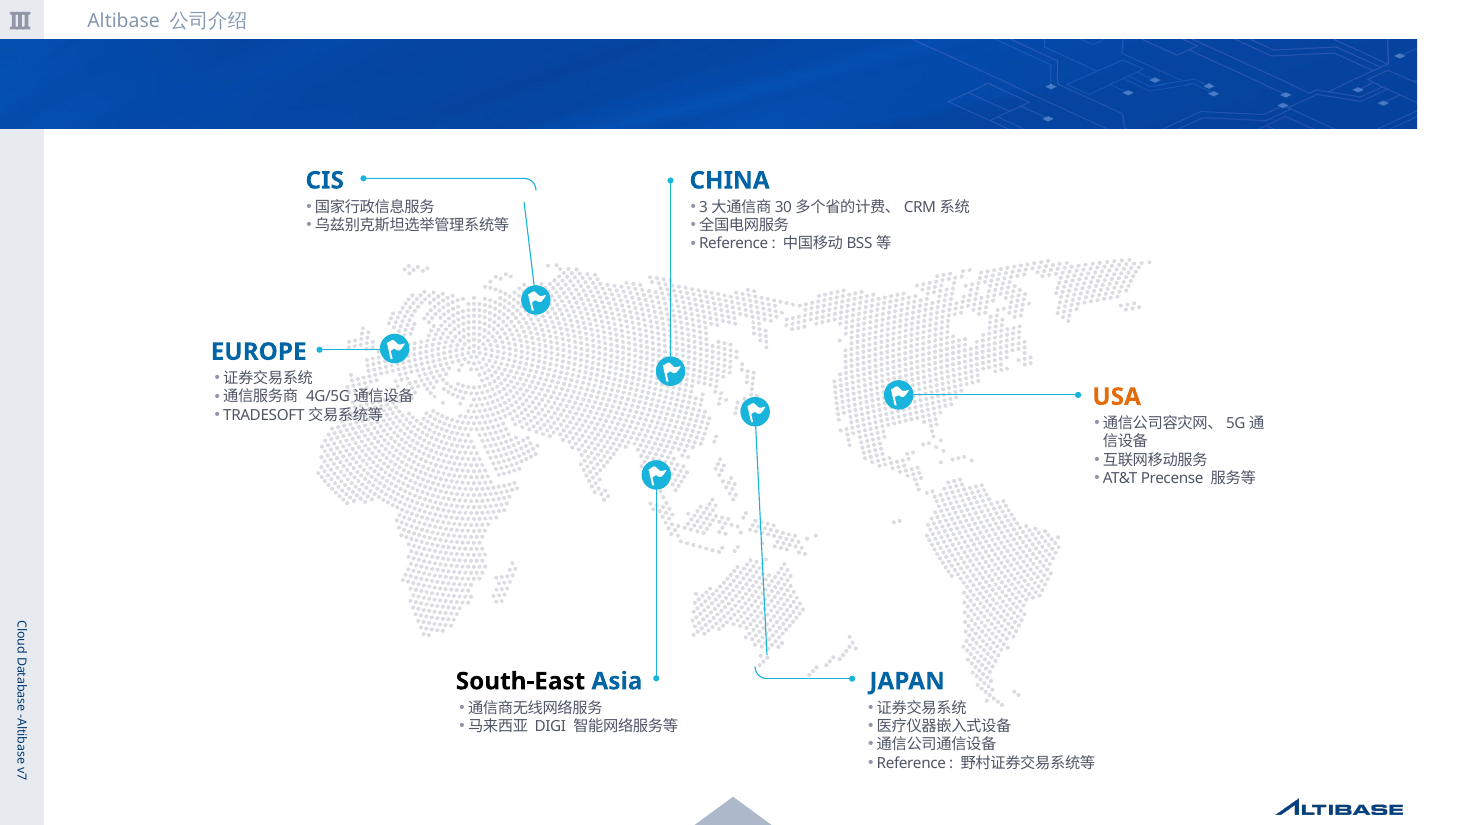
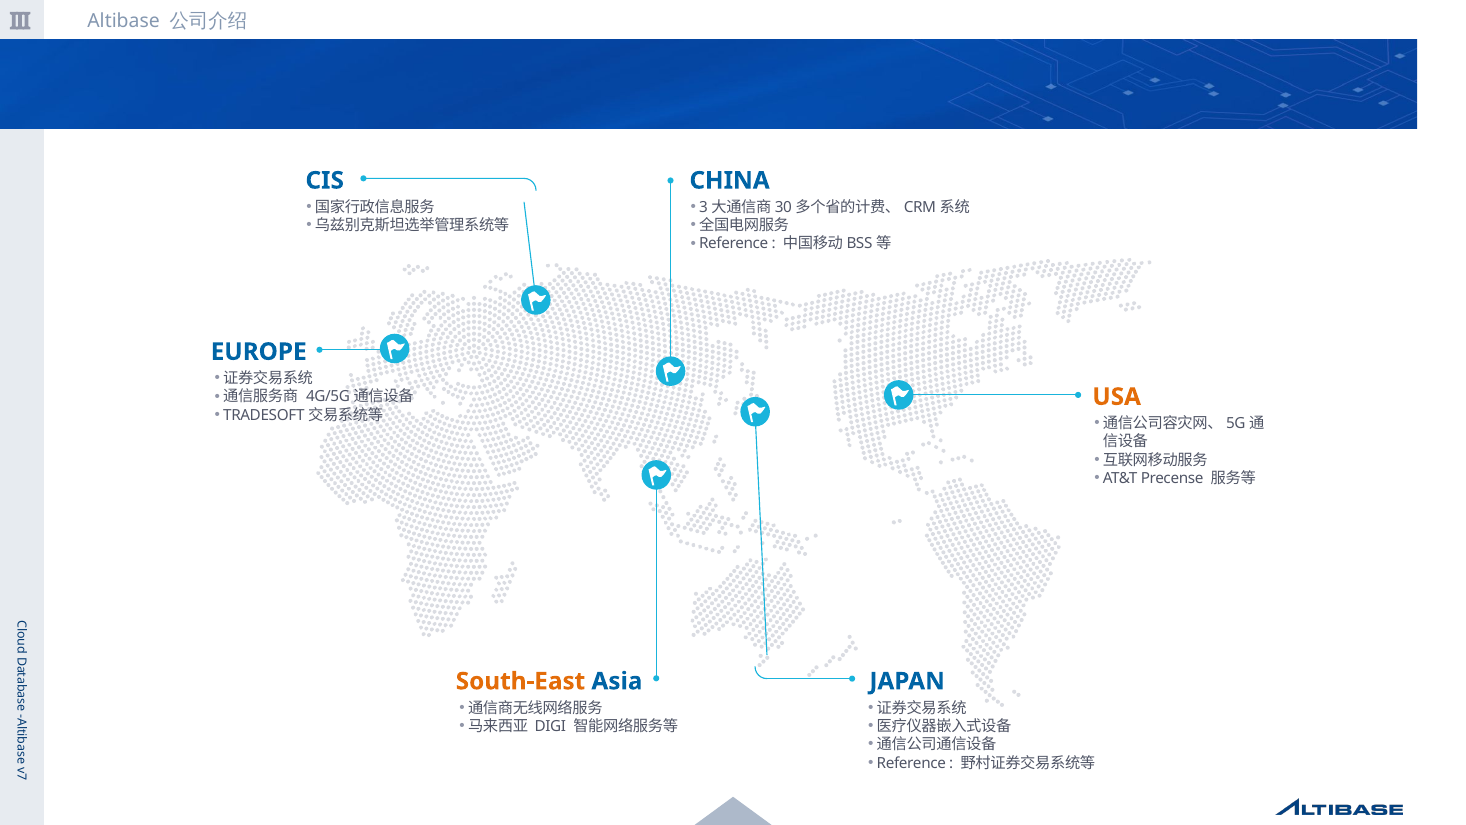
South-East colour: black -> orange (520, 681)
